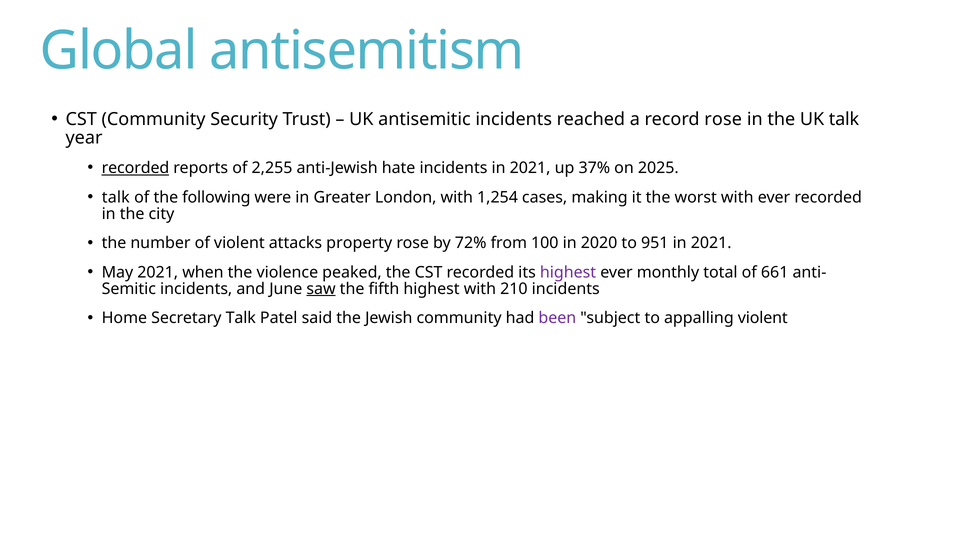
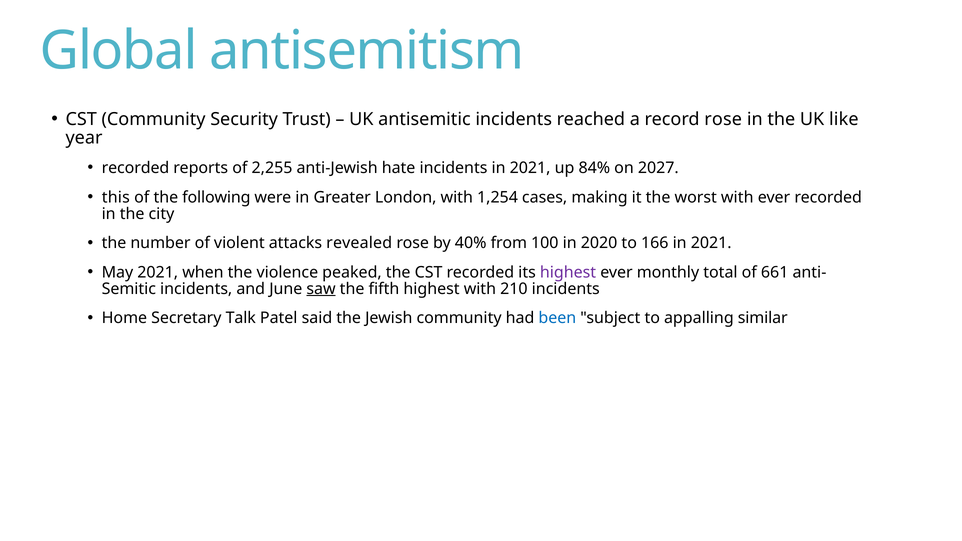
UK talk: talk -> like (844, 119)
recorded underline: present -> none (135, 168)
37%: 37% -> 84% (594, 168)
2025: 2025 -> 2027 (658, 168)
talk: talk -> this (116, 197)
property: property -> revealed (359, 243)
72%: 72% -> 40% (471, 243)
951: 951 -> 166 (655, 243)
been colour: purple -> blue (557, 318)
appalling violent: violent -> similar (763, 318)
